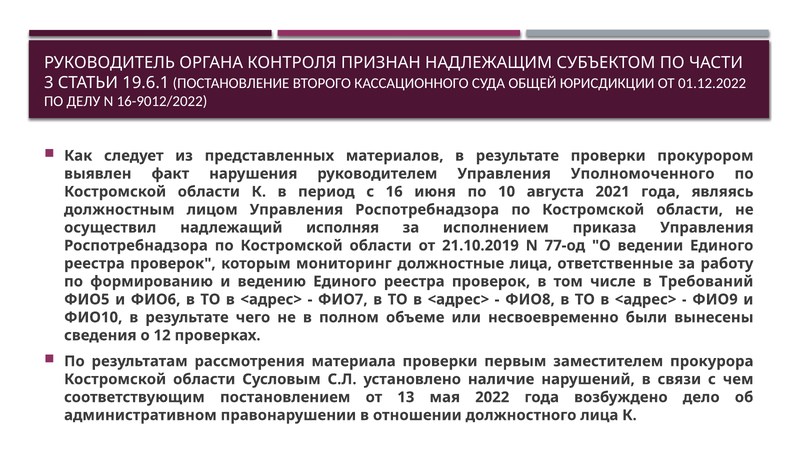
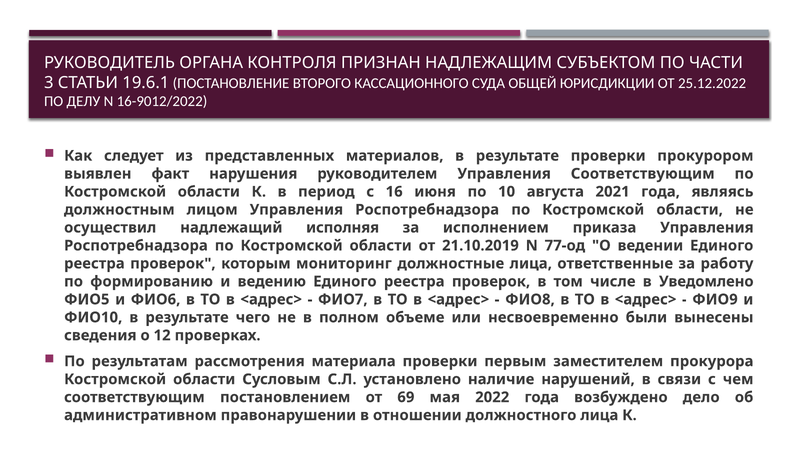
01.12.2022: 01.12.2022 -> 25.12.2022 (712, 83)
Управления Уполномоченного: Уполномоченного -> Соответствующим (643, 174)
Требований: Требований -> Уведомлено (706, 281)
13: 13 -> 69 (406, 397)
